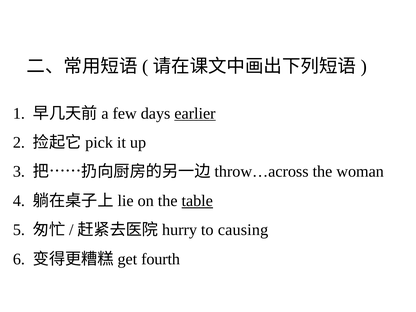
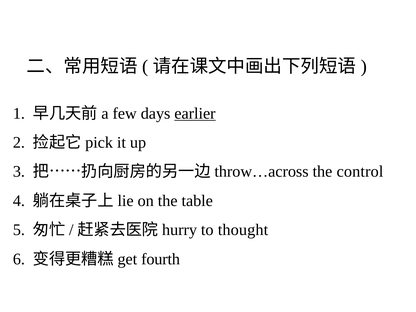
woman: woman -> control (360, 172)
table underline: present -> none (197, 201)
causing: causing -> thought (243, 230)
